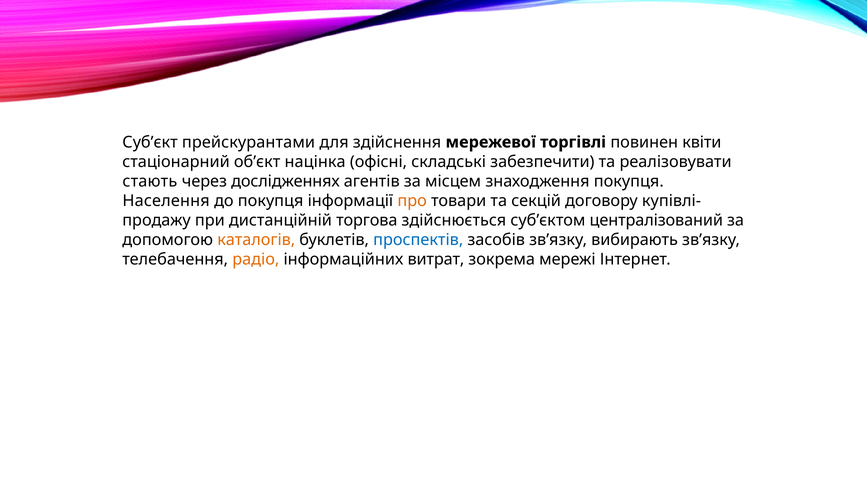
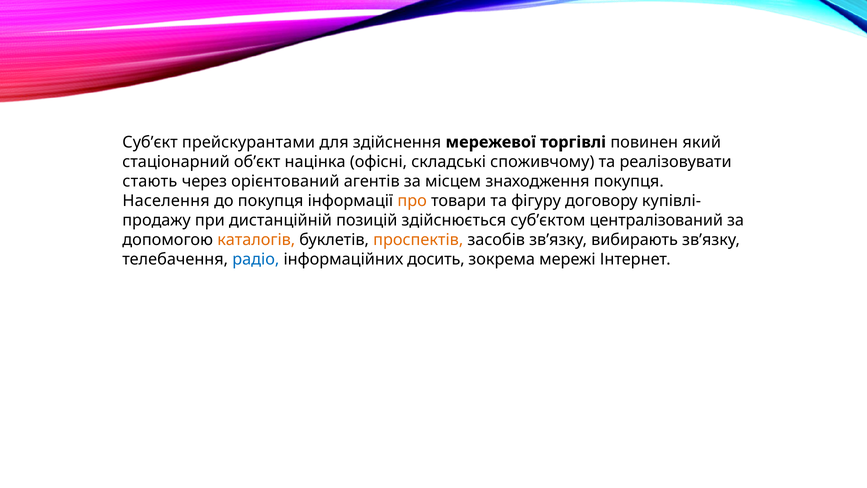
квіти: квіти -> який (702, 142)
забезпечити: забезпечити -> споживчому (542, 162)
дослідженнях: дослідженнях -> орієнтований (285, 181)
секцій: секцій -> фігуру (536, 201)
торгова: торгова -> позицій (367, 220)
проспектів colour: blue -> orange (418, 240)
радіо colour: orange -> blue (256, 259)
витрат: витрат -> досить (436, 259)
